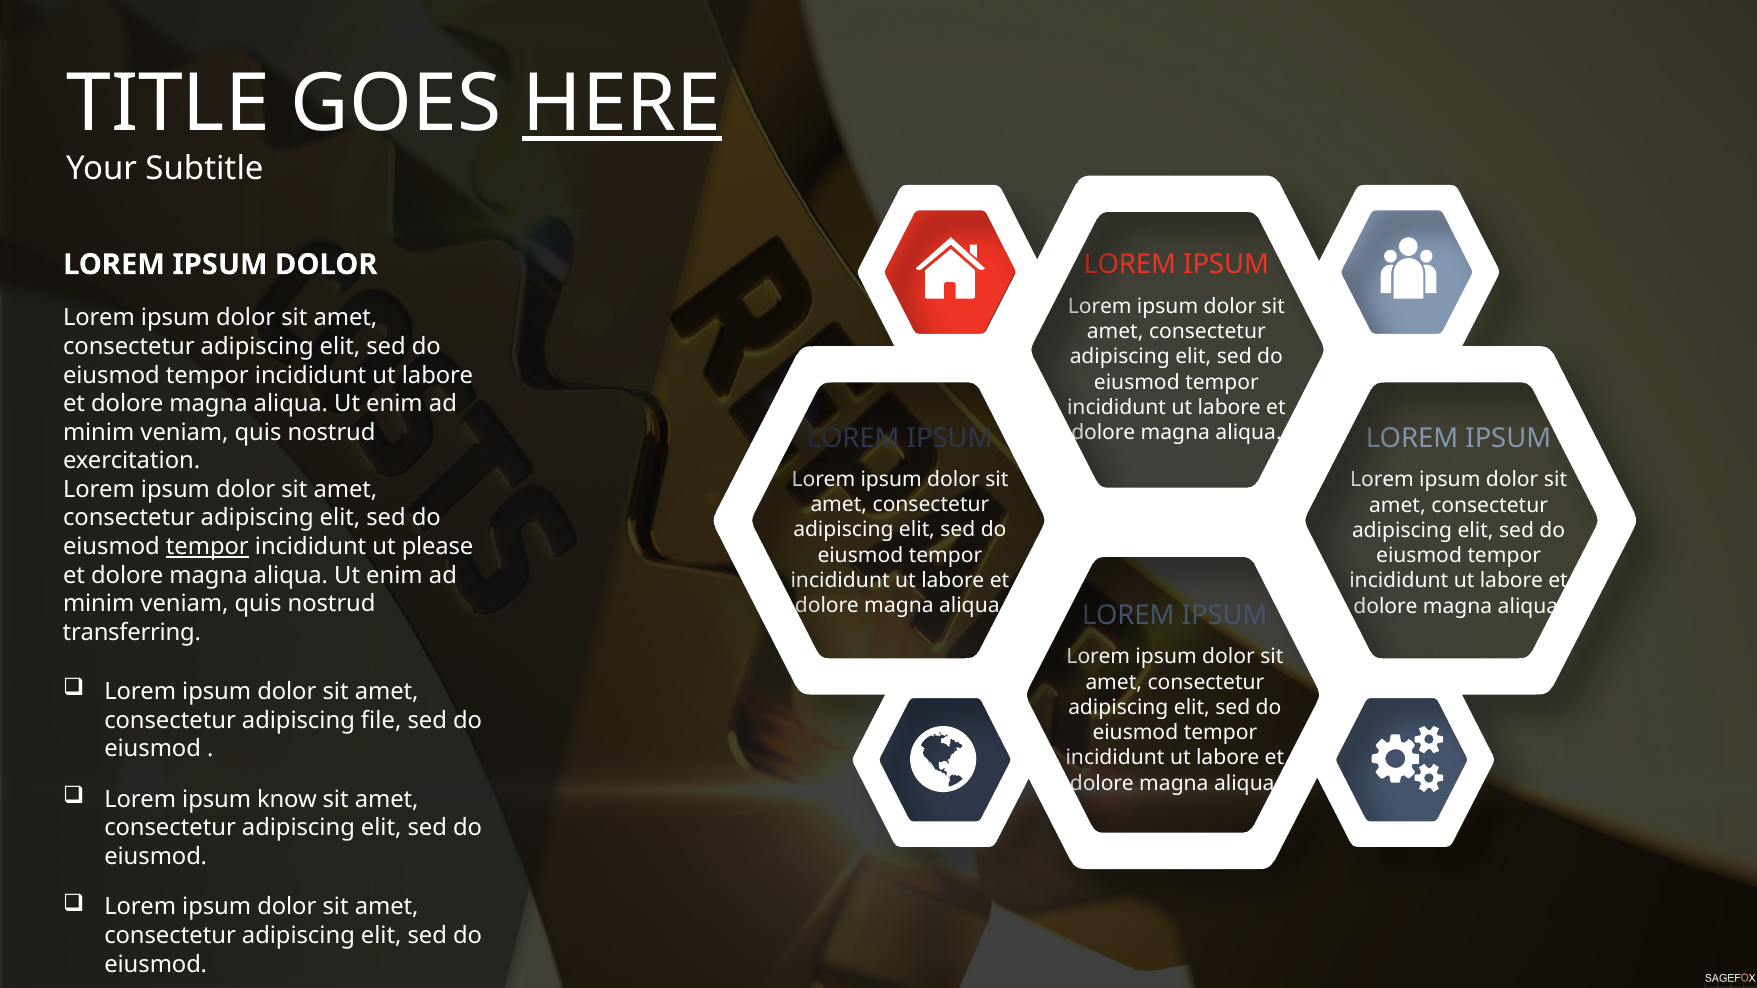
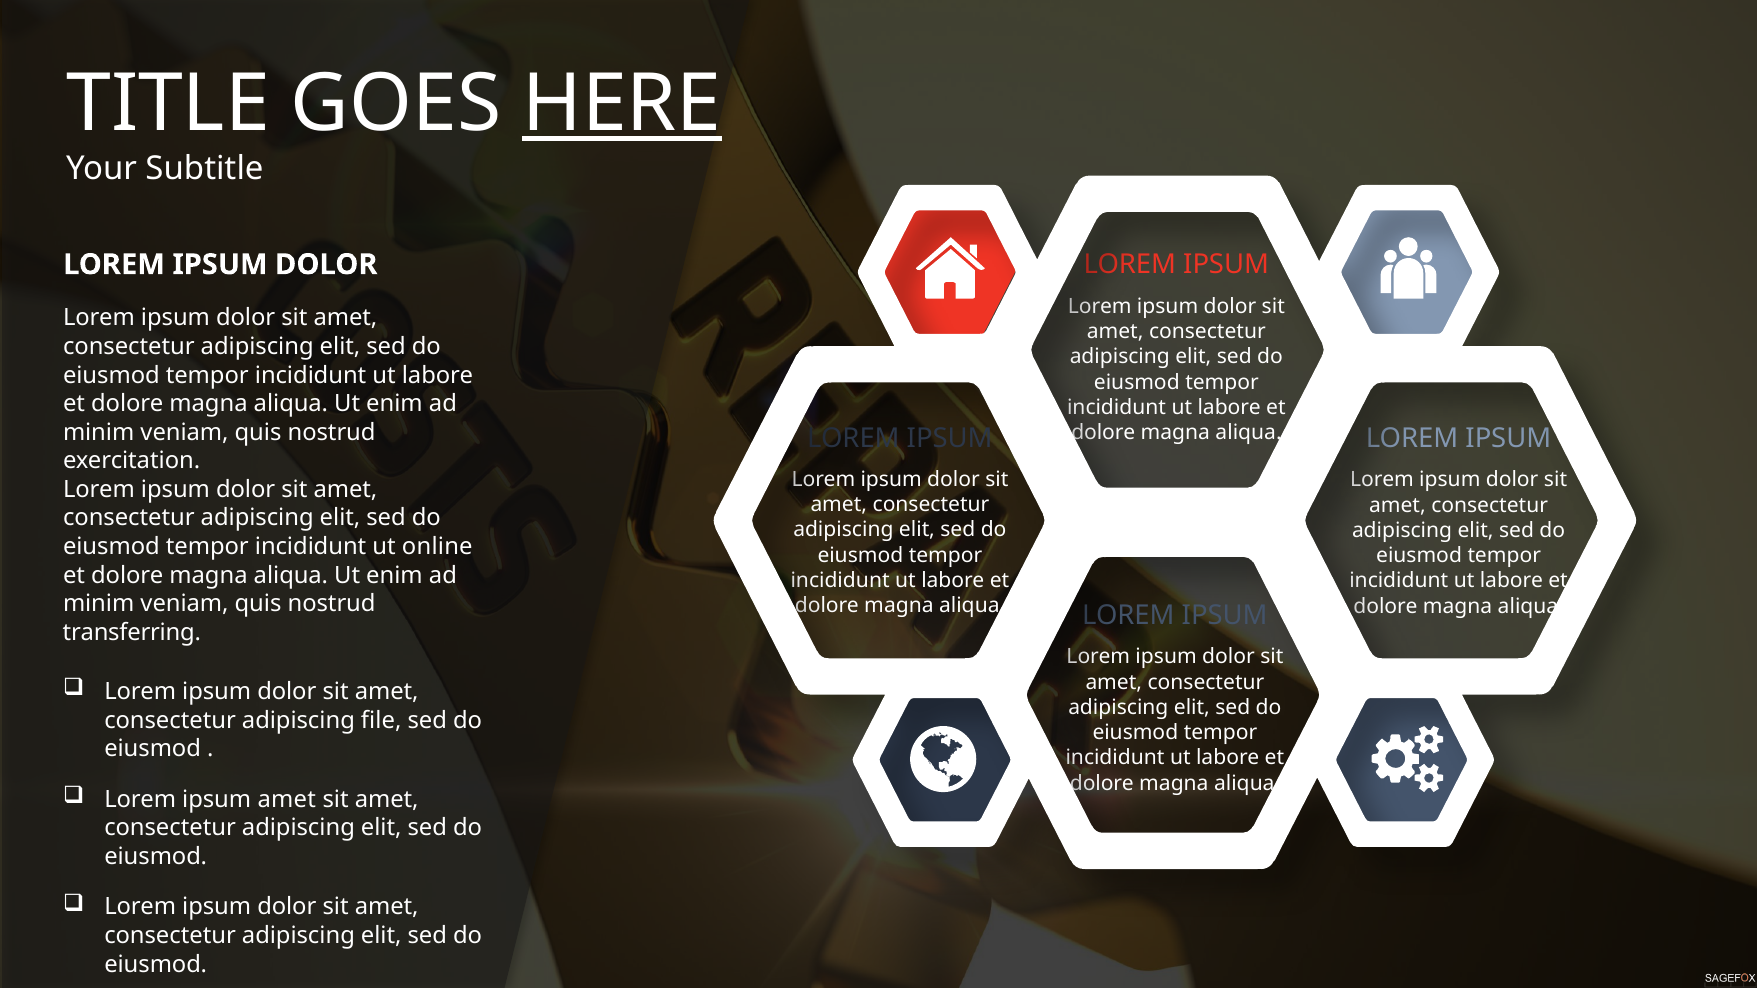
tempor underline: present -> none (207, 547)
please: please -> online (437, 547)
ipsum know: know -> amet (287, 800)
